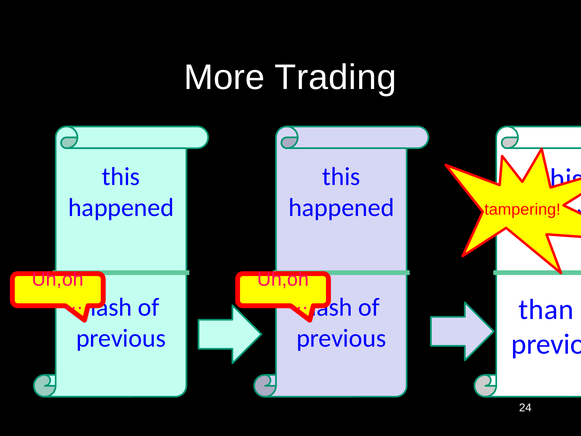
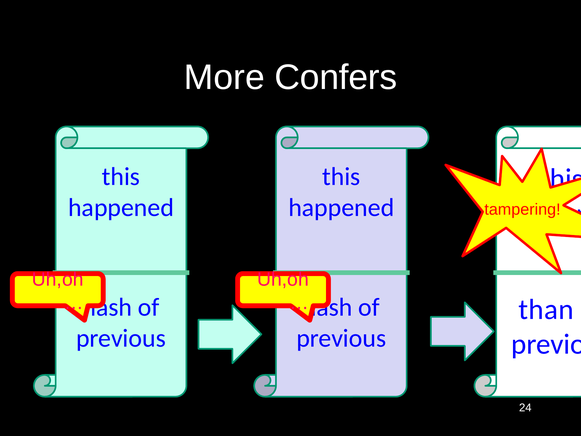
Trading: Trading -> Confers (336, 78)
